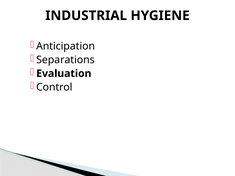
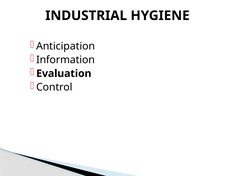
Separations: Separations -> Information (65, 60)
